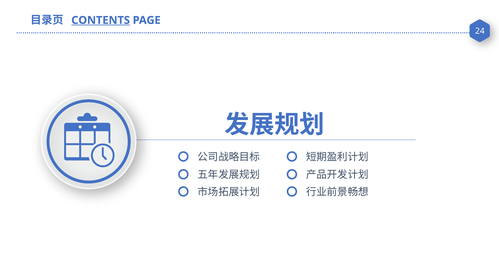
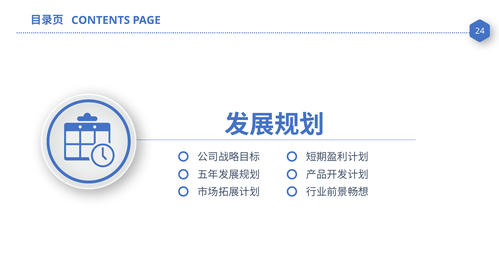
CONTENTS underline: present -> none (101, 20)
